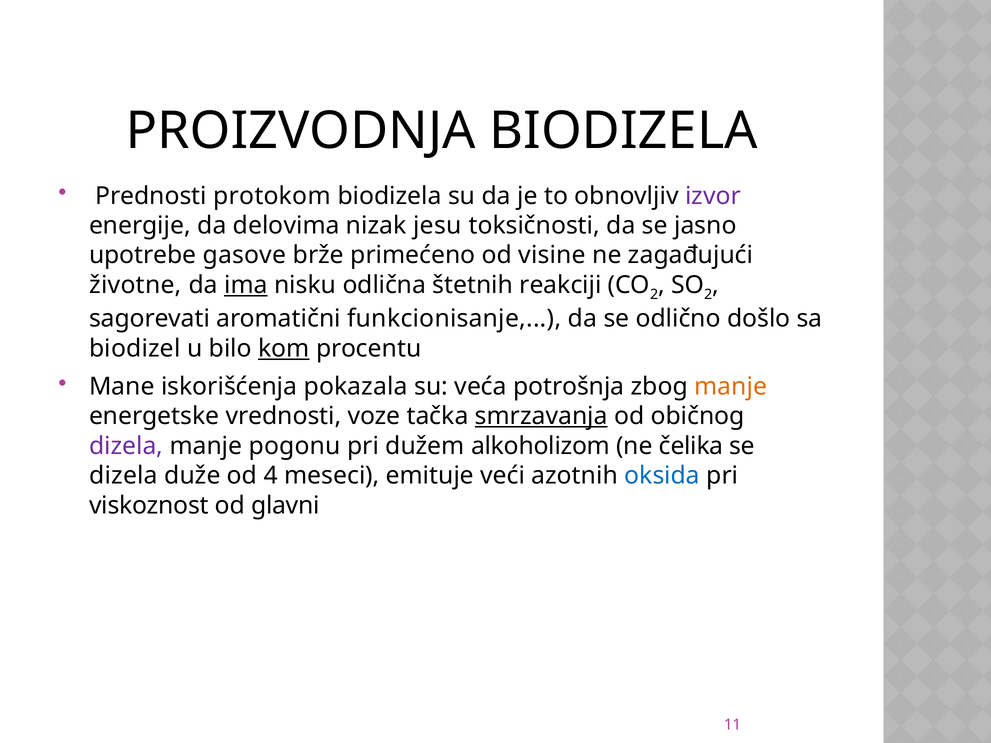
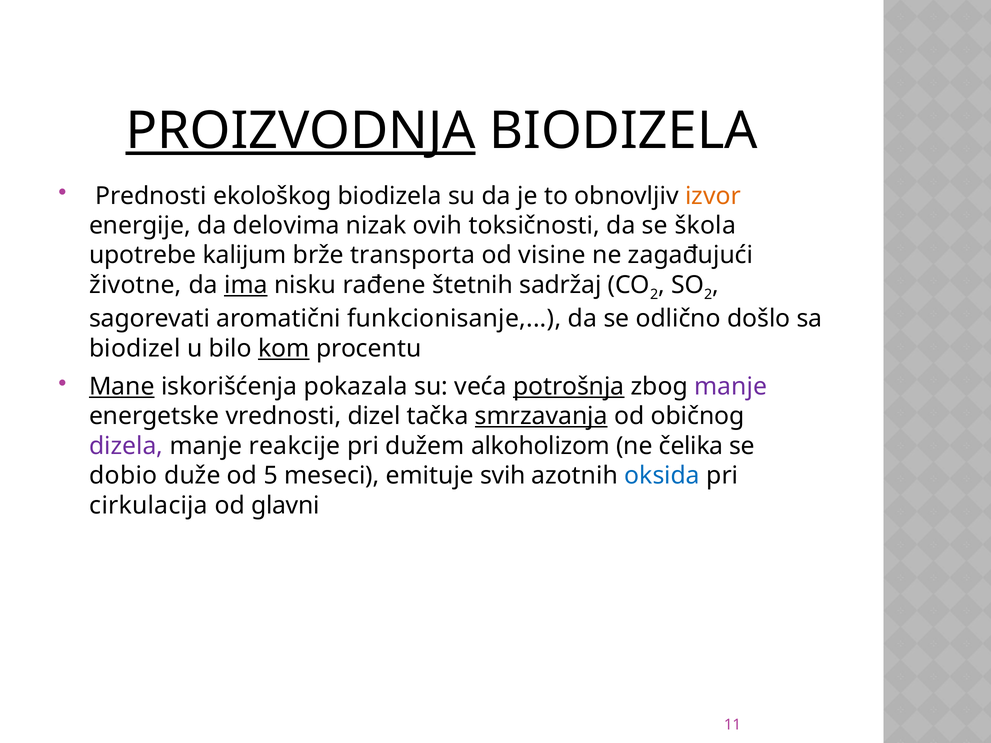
PROIZVODNJA underline: none -> present (301, 131)
protokom: protokom -> ekološkog (272, 196)
izvor colour: purple -> orange (713, 196)
jesu: jesu -> ovih (438, 226)
jasno: jasno -> škola (705, 226)
gasove: gasove -> kalijum (245, 255)
primećeno: primećeno -> transporta (413, 255)
odlična: odlična -> rađene (384, 285)
reakciji: reakciji -> sadržaj (560, 285)
Mane underline: none -> present (122, 387)
potrošnja underline: none -> present (569, 387)
manje colour: orange -> purple (731, 387)
voze: voze -> dizel (374, 416)
pogonu: pogonu -> reakcije (295, 446)
dizela: dizela -> dobio (123, 476)
4: 4 -> 5 (271, 476)
veći: veći -> svih (503, 476)
viskoznost: viskoznost -> cirkulacija (149, 506)
